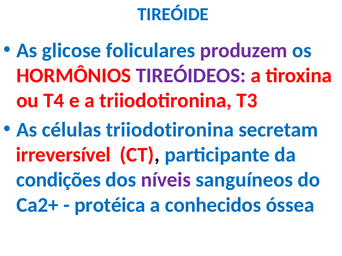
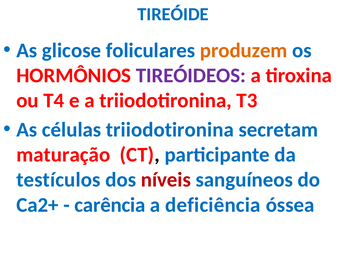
produzem colour: purple -> orange (244, 50)
irreversível: irreversível -> maturação (63, 155)
condições: condições -> testículos (58, 180)
níveis colour: purple -> red (166, 180)
protéica: protéica -> carência (110, 205)
conhecidos: conhecidos -> deficiência (213, 205)
